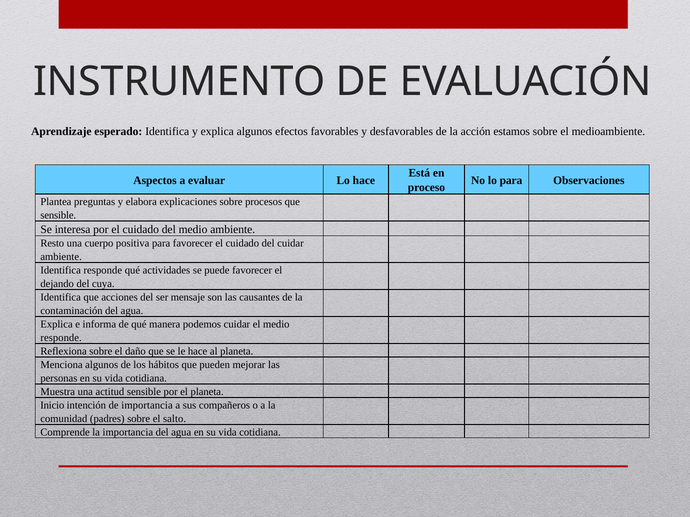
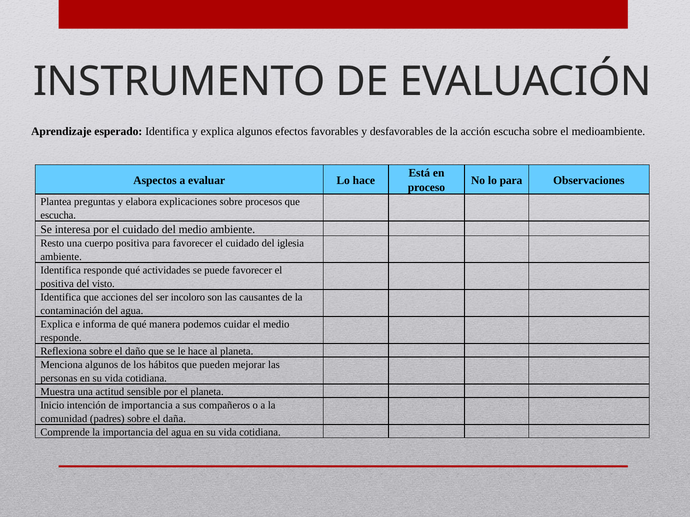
acción estamos: estamos -> escucha (512, 132)
sensible: sensible -> escucha (58, 215)
del cuidar: cuidar -> iglesia (291, 244)
dejando: dejando -> positiva (57, 284)
cuya: cuya -> visto (103, 284)
mensaje: mensaje -> incoloro (188, 298)
salto: salto -> daña (175, 419)
